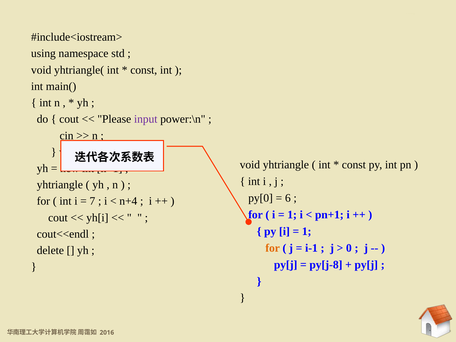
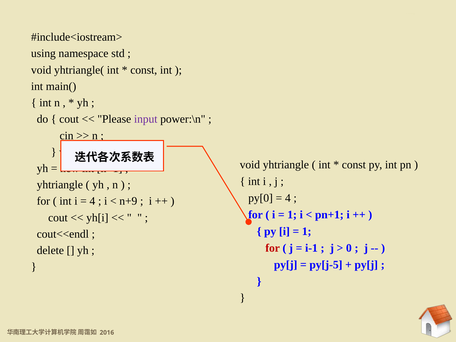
6: 6 -> 4 (288, 198)
7: 7 -> 4 (92, 201)
n+4: n+4 -> n+9 (128, 201)
for colour: orange -> red (273, 248)
py[j-8: py[j-8 -> py[j-5 (326, 265)
